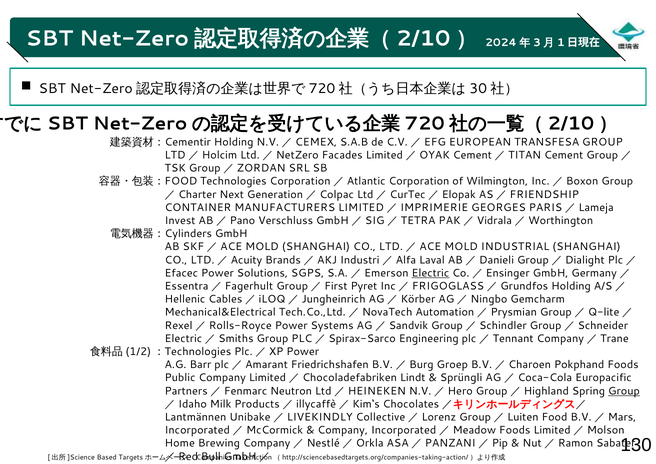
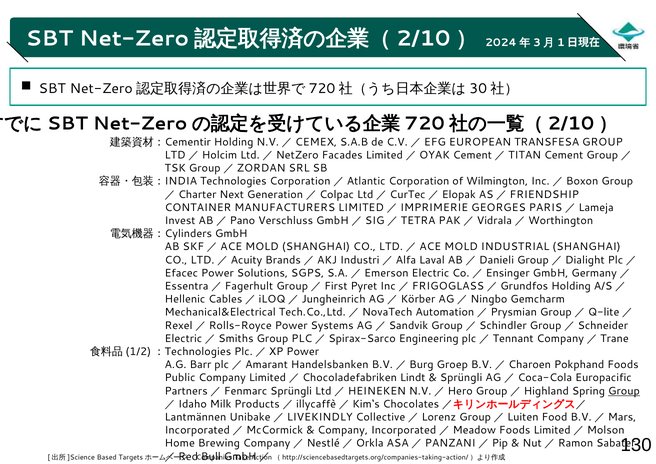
FOOD: FOOD -> INDIA (181, 181)
Electric underline: present -> none (430, 273)
Friedrichshafen: Friedrichshafen -> Handelsbanken (330, 365)
Partners／Fenmarc Neutron: Neutron -> Sprüngli (291, 391)
